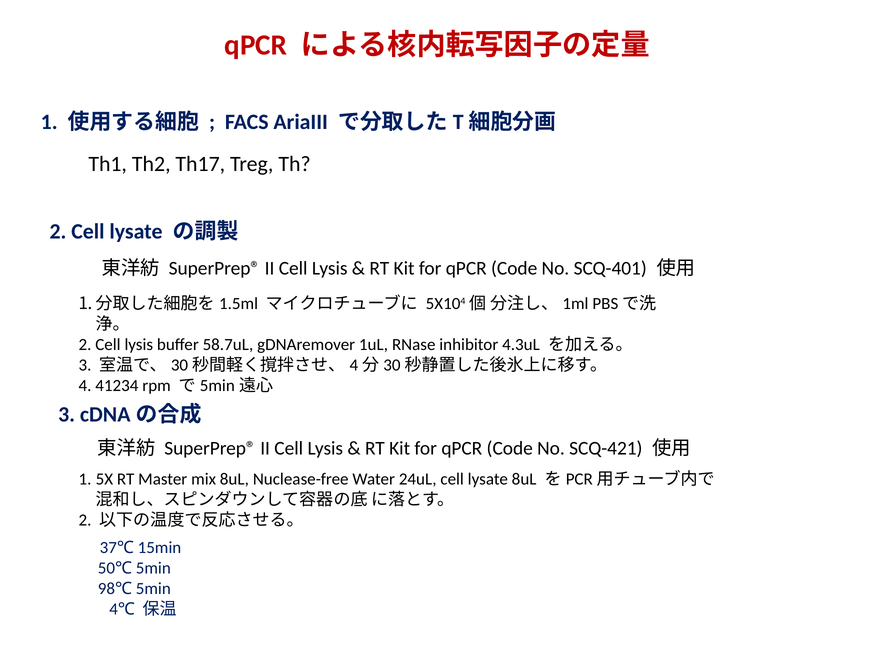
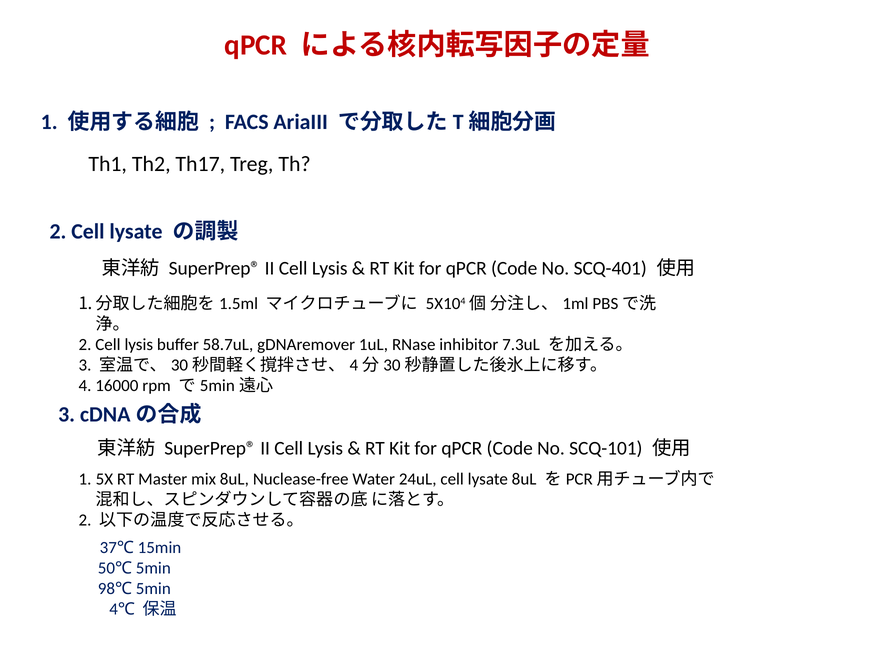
4.3uL: 4.3uL -> 7.3uL (521, 344)
41234: 41234 -> 16000 (117, 385)
SCQ-421: SCQ-421 -> SCQ-101 (606, 448)
